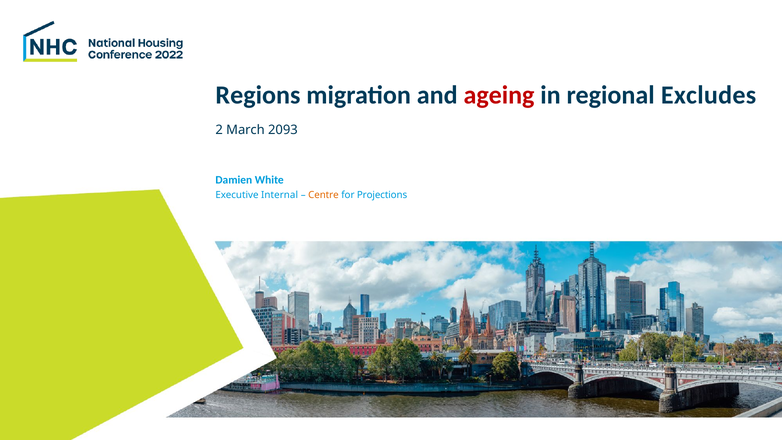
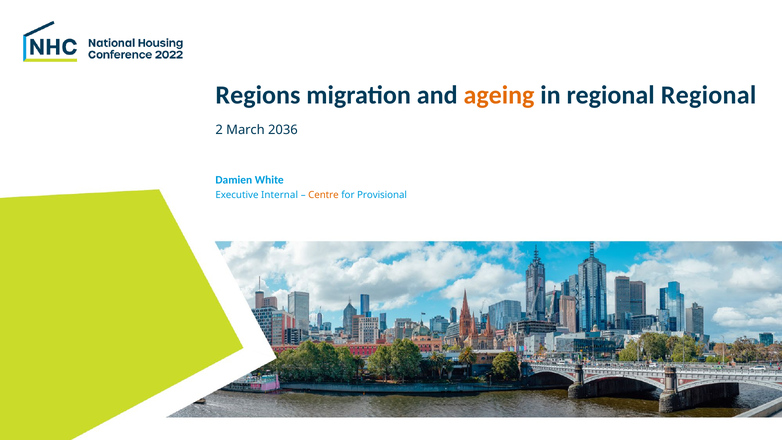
ageing colour: red -> orange (499, 95)
regional Excludes: Excludes -> Regional (709, 95)
2093: 2093 -> 2036 (283, 130)
Projections: Projections -> Provisional (382, 195)
